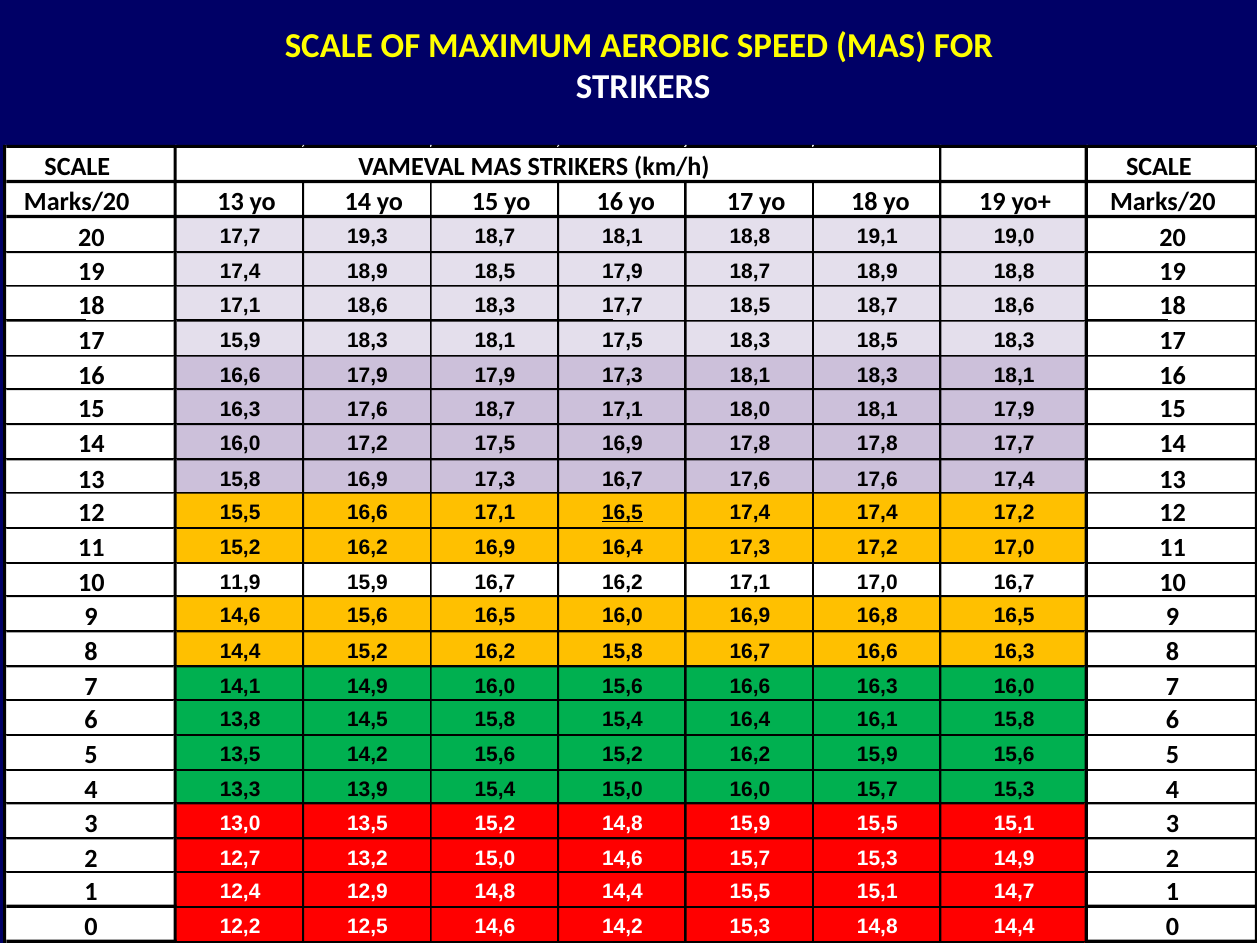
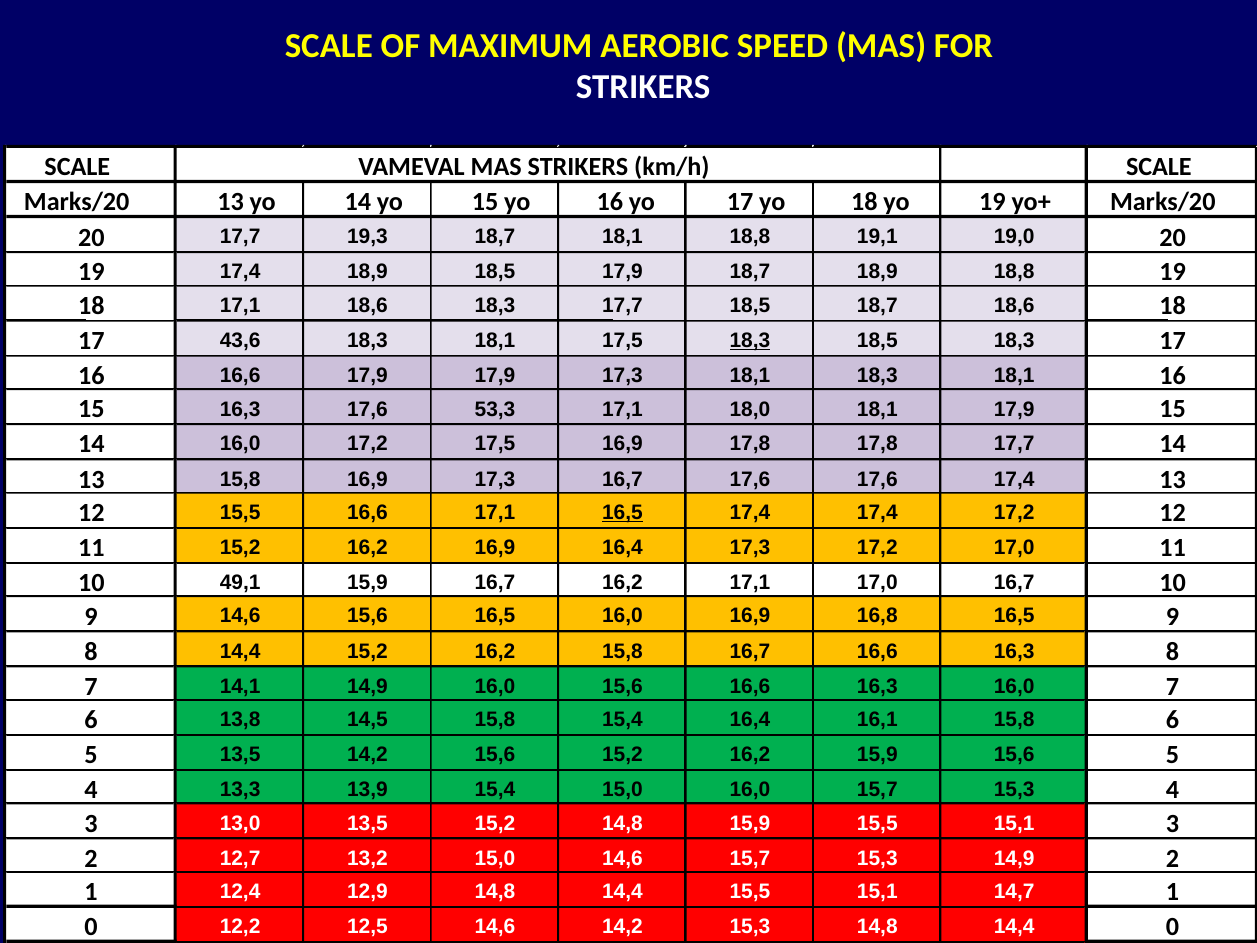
17 15,9: 15,9 -> 43,6 (240, 340)
18,3 underline: none -> present (750, 340)
17,6 18,7: 18,7 -> 53,3 (495, 409)
11,9: 11,9 -> 49,1 (240, 582)
